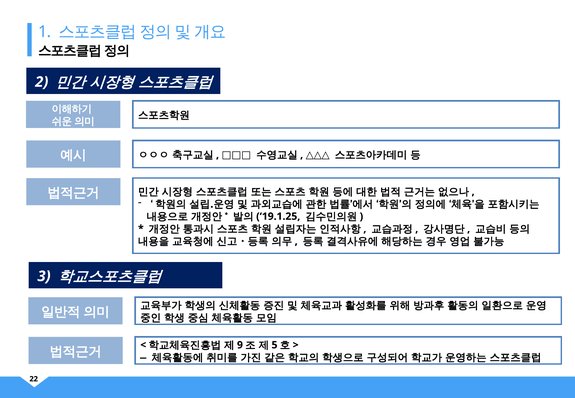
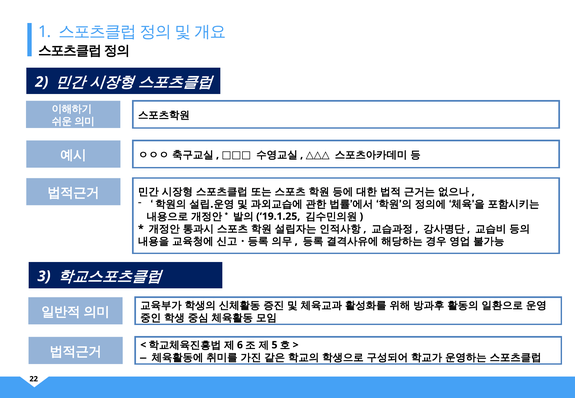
9: 9 -> 6 (240, 345)
